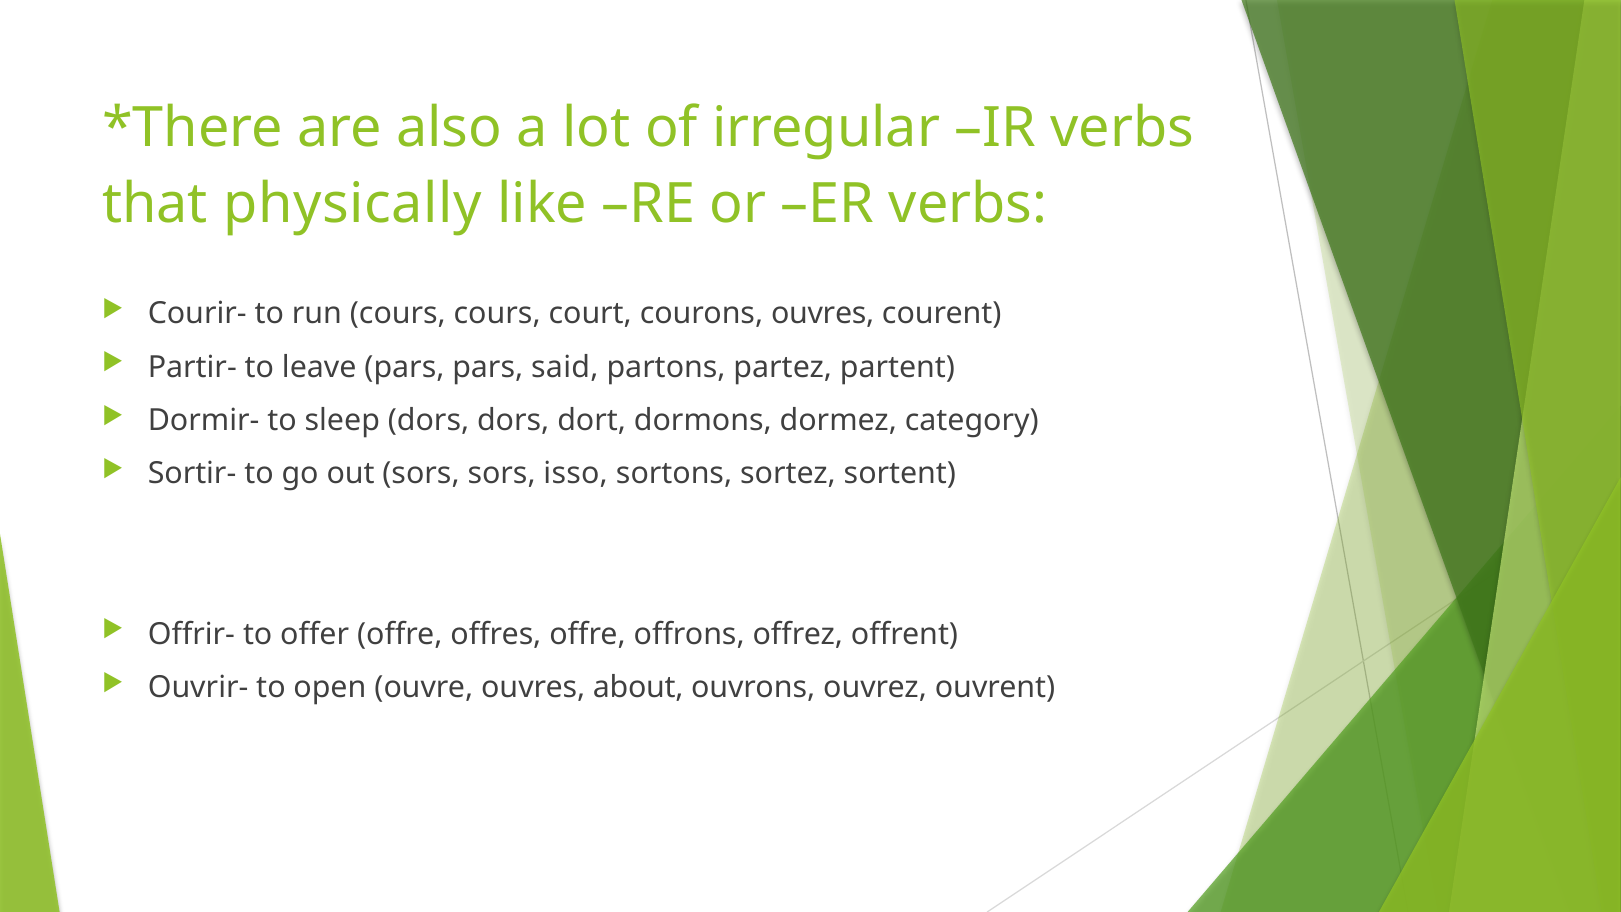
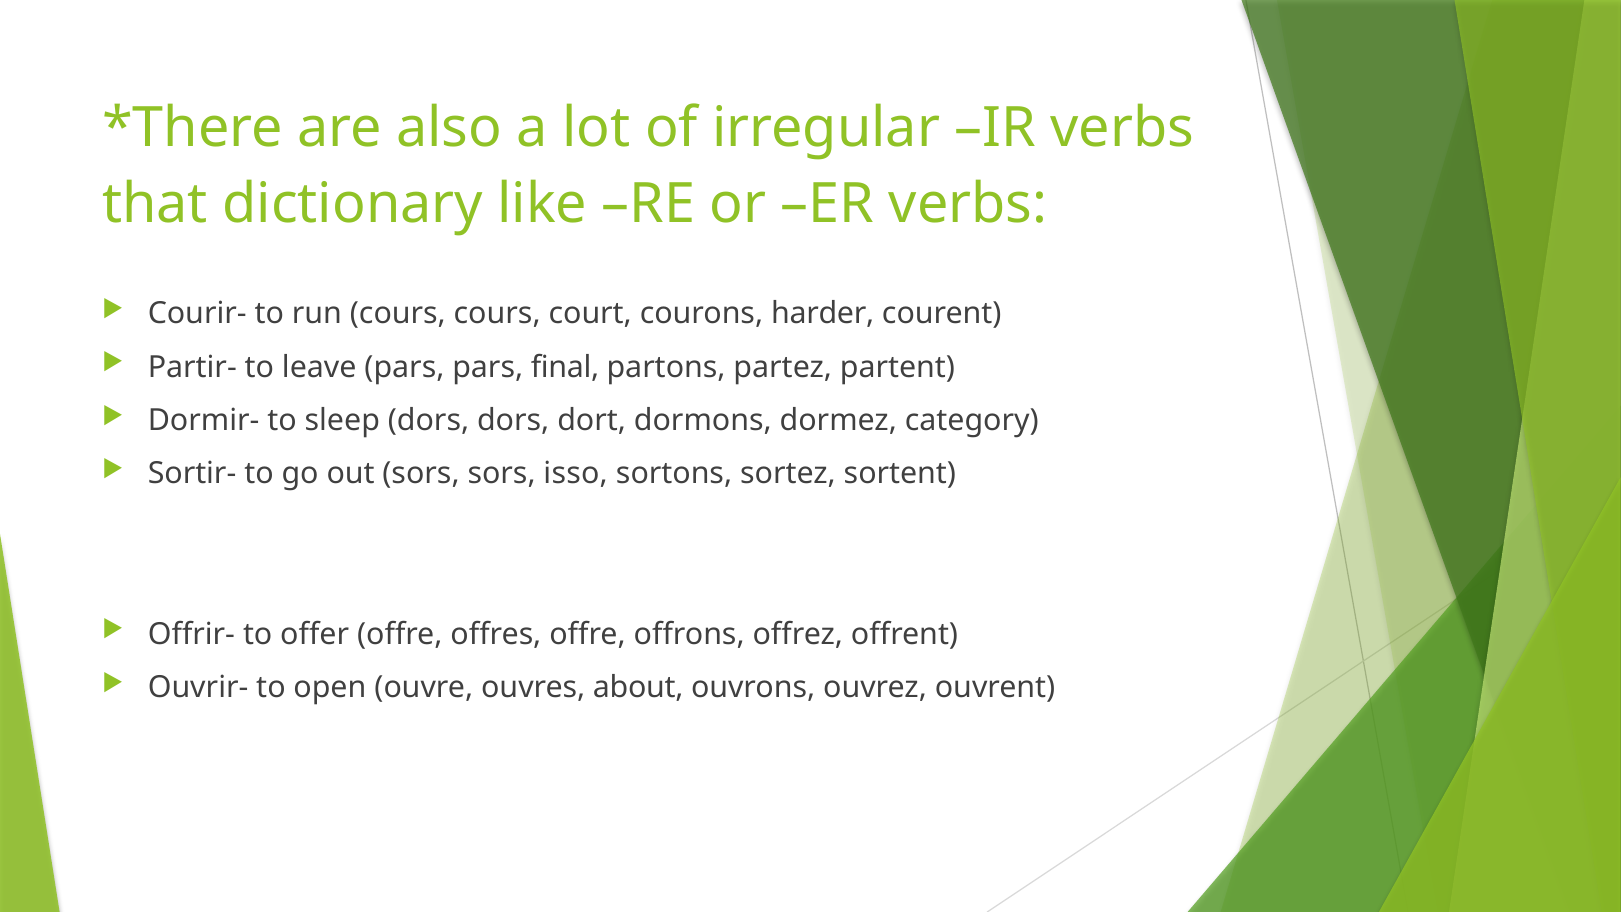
physically: physically -> dictionary (353, 204)
courons ouvres: ouvres -> harder (823, 314)
said: said -> final (565, 367)
